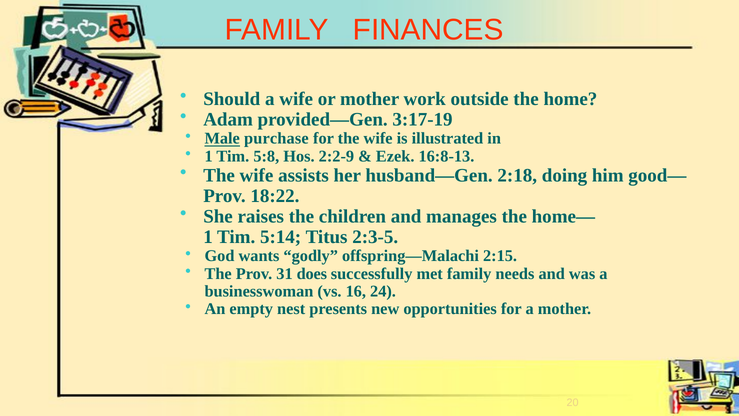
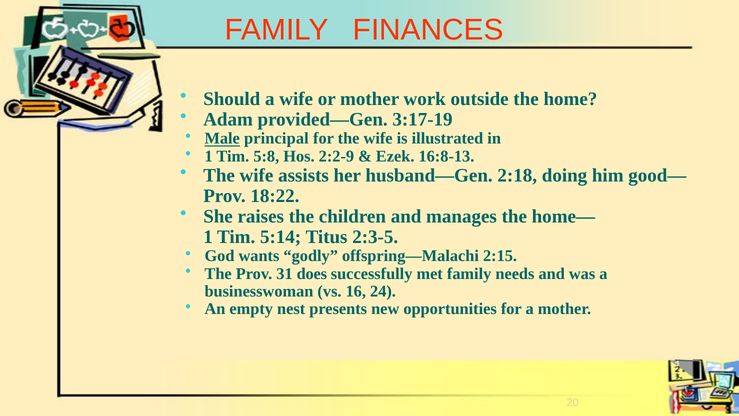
purchase: purchase -> principal (276, 138)
